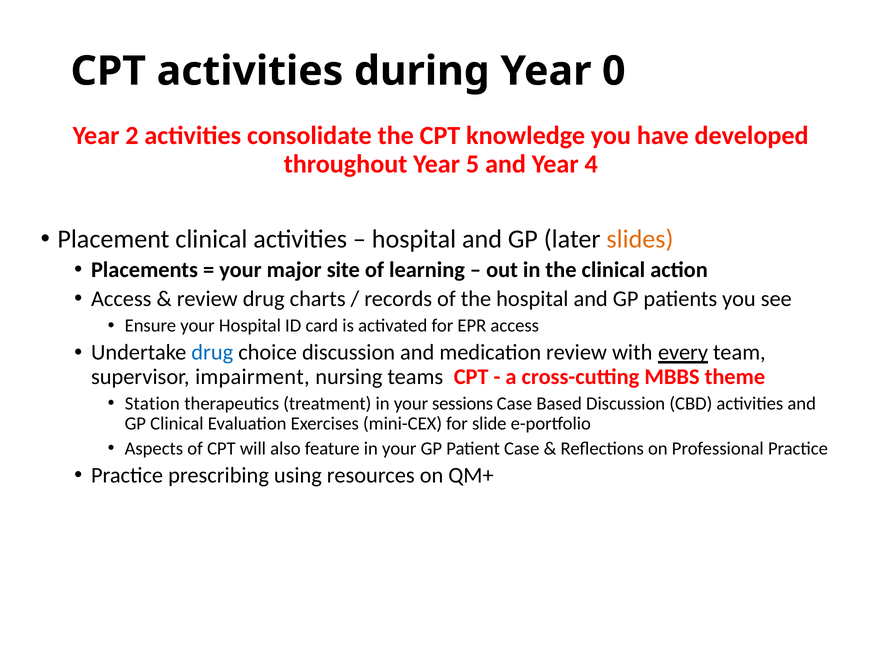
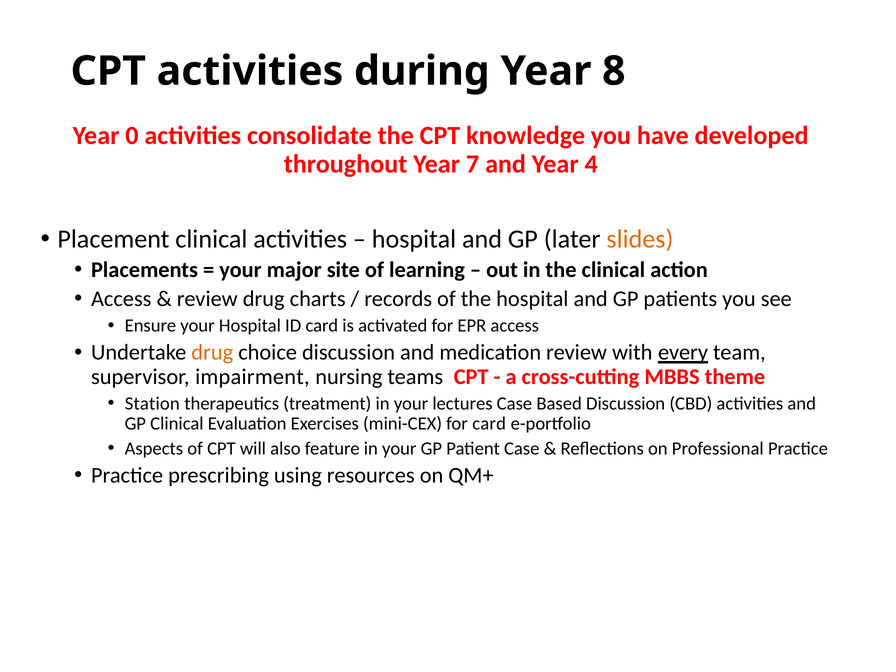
0: 0 -> 8 (614, 71)
2: 2 -> 0 (132, 136)
5: 5 -> 7 (473, 164)
drug colour: blue -> orange (212, 352)
sessions: sessions -> lectures (462, 404)
for slide: slide -> card (489, 424)
